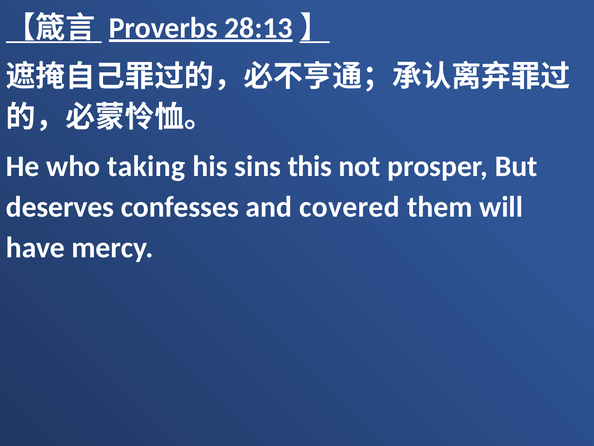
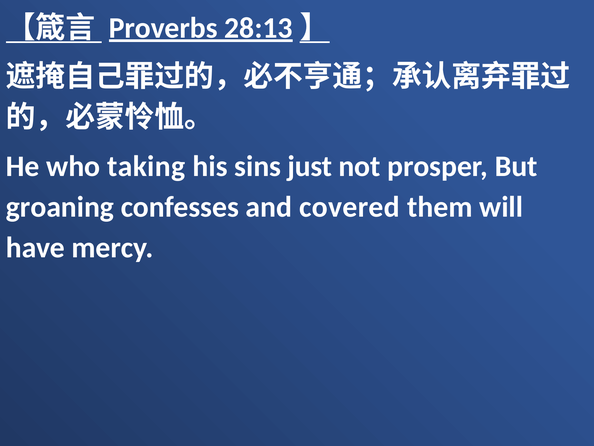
this: this -> just (310, 166)
deserves: deserves -> groaning (60, 207)
